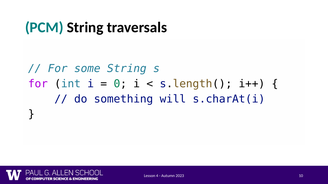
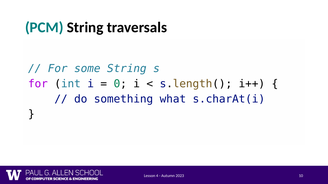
will: will -> what (173, 99)
